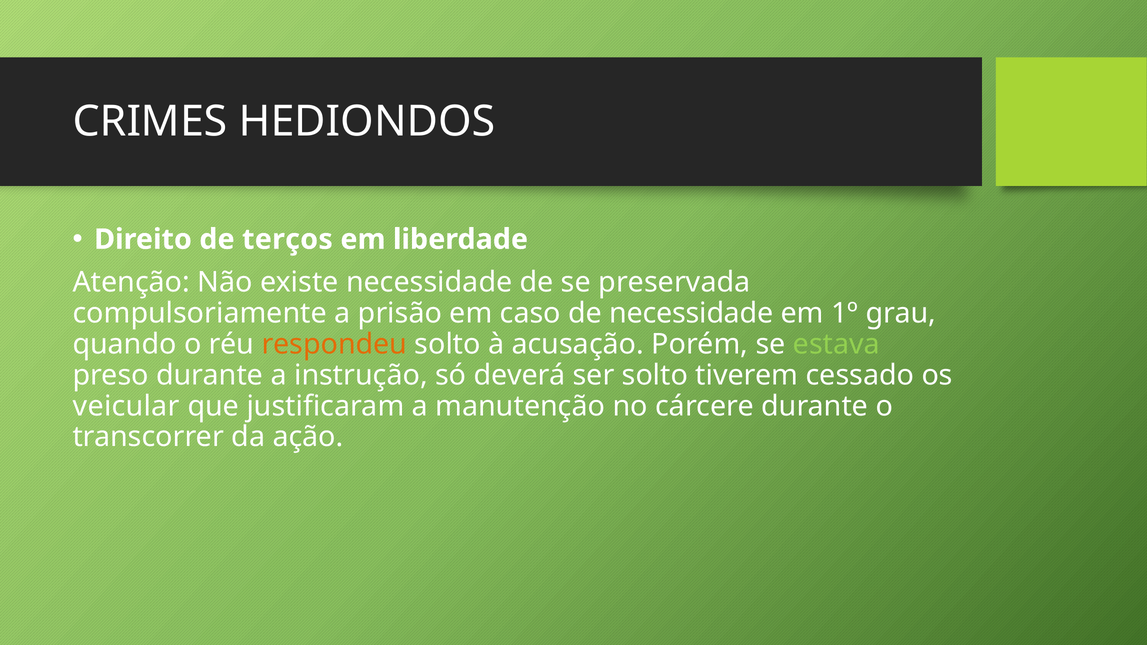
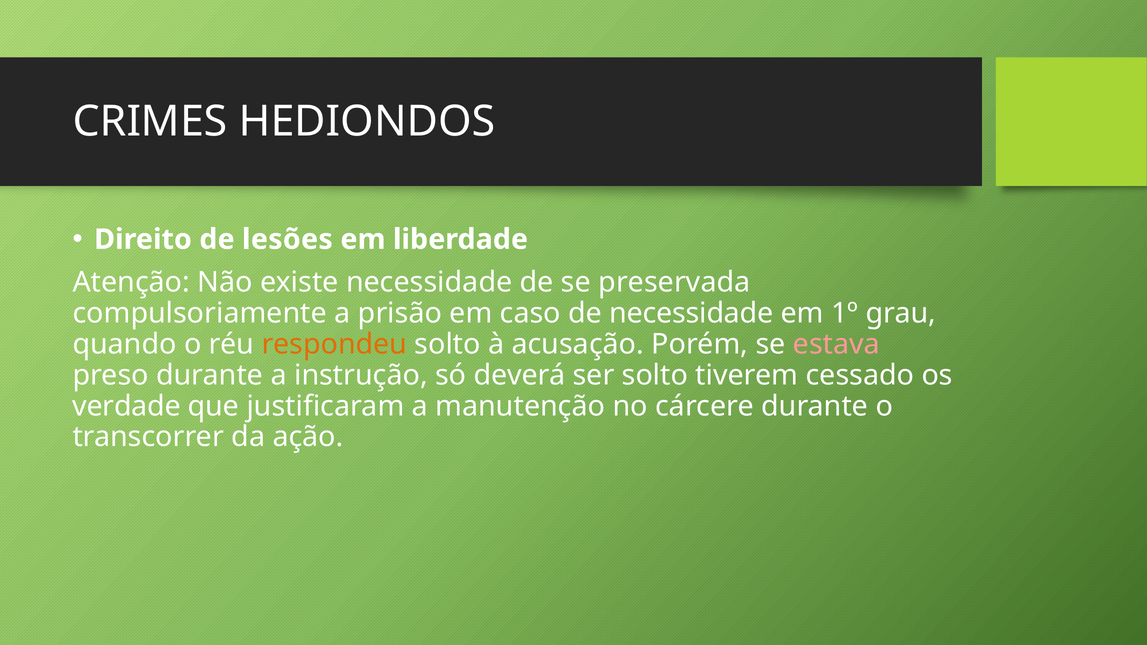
terços: terços -> lesões (287, 240)
estava colour: light green -> pink (836, 344)
veicular: veicular -> verdade (126, 406)
